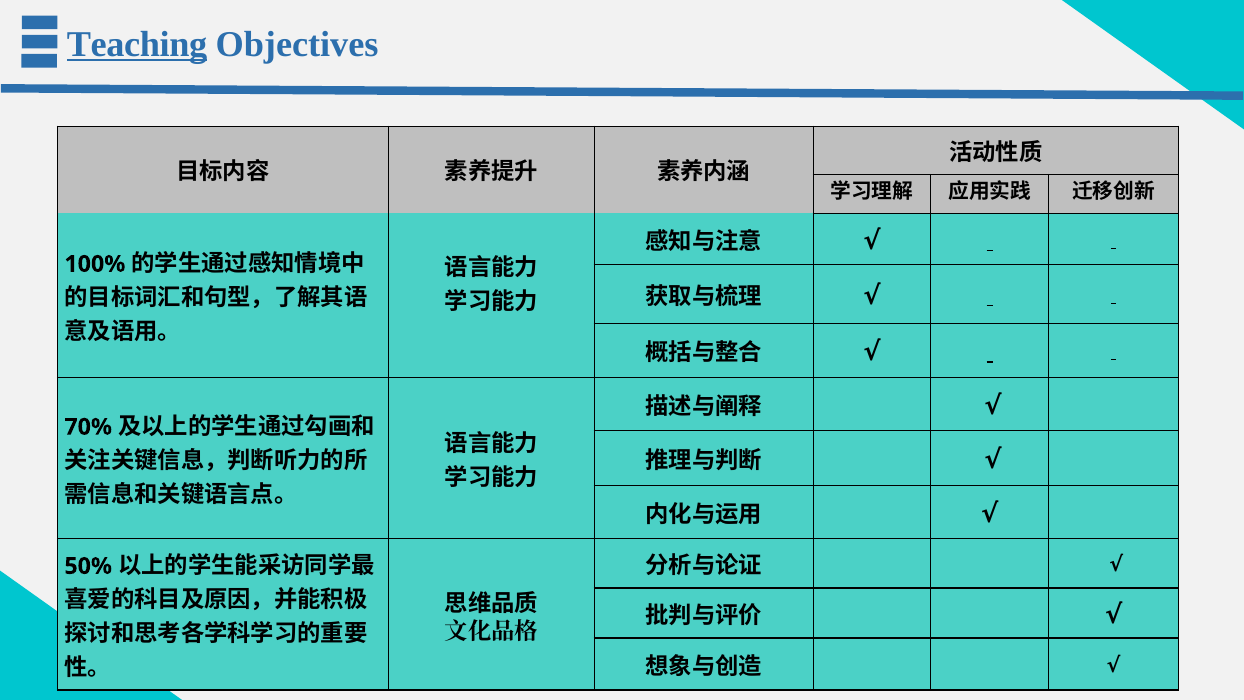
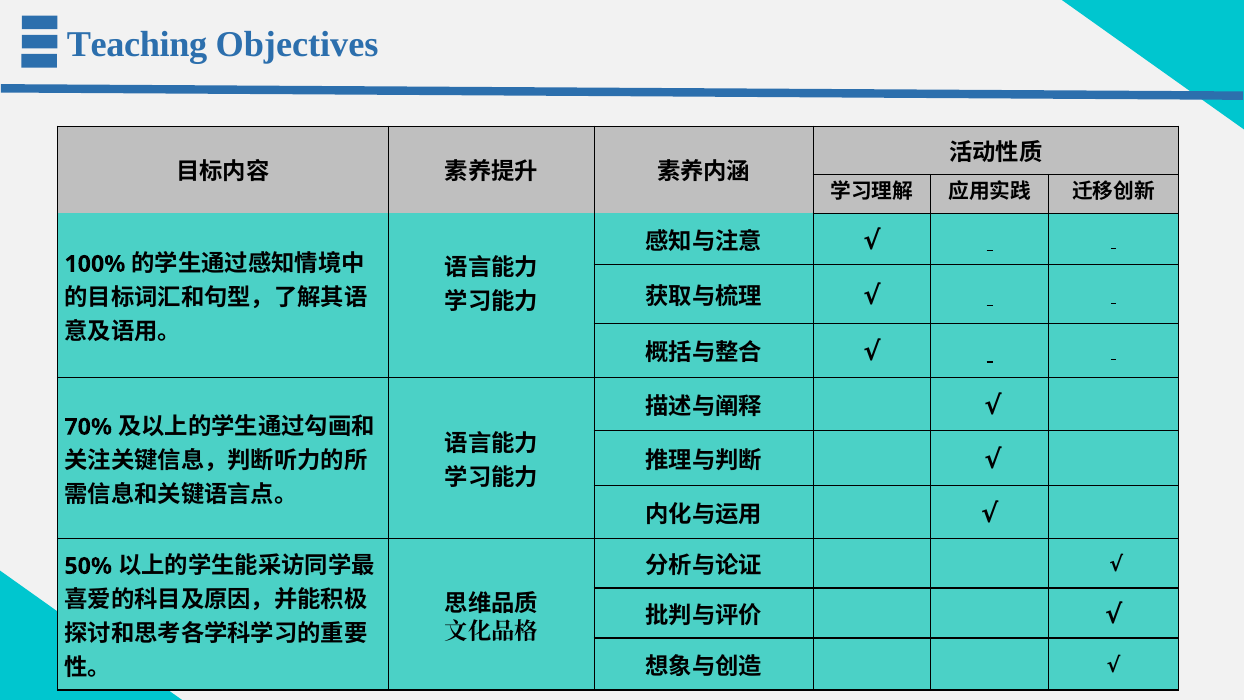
Teaching underline: present -> none (137, 45)
